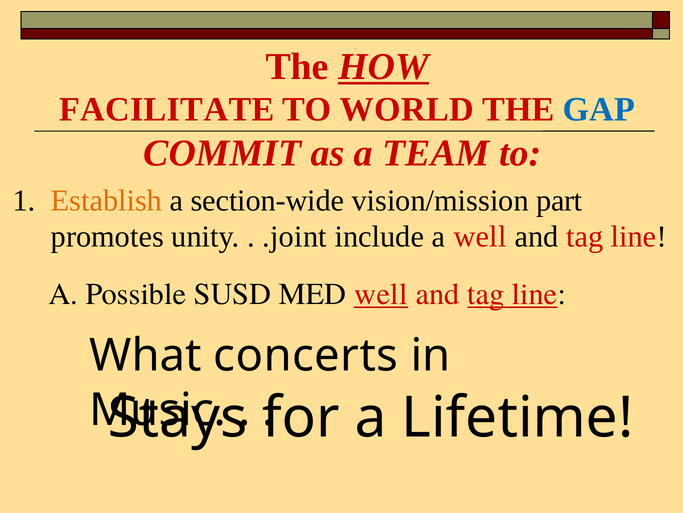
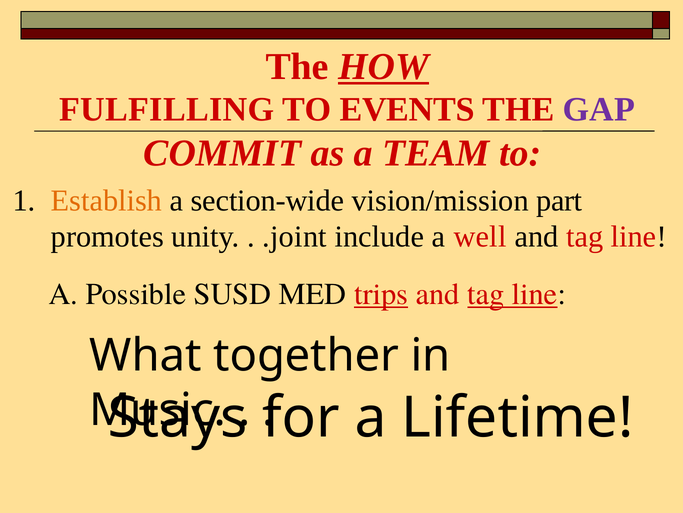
FACILITATE: FACILITATE -> FULFILLING (167, 109)
WORLD: WORLD -> EVENTS (407, 109)
GAP colour: blue -> purple (599, 109)
MED well: well -> trips (381, 294)
concerts: concerts -> together (306, 355)
